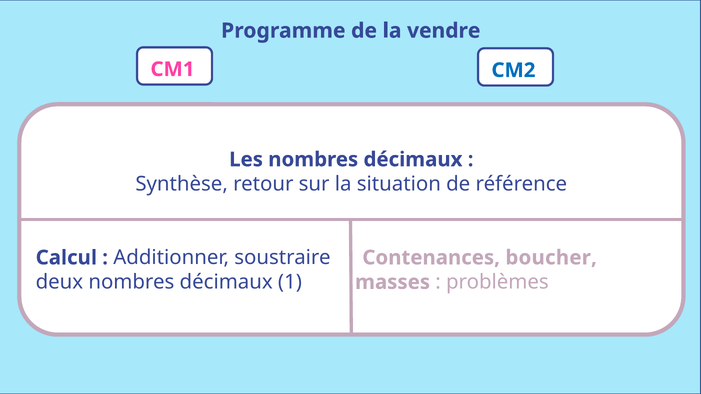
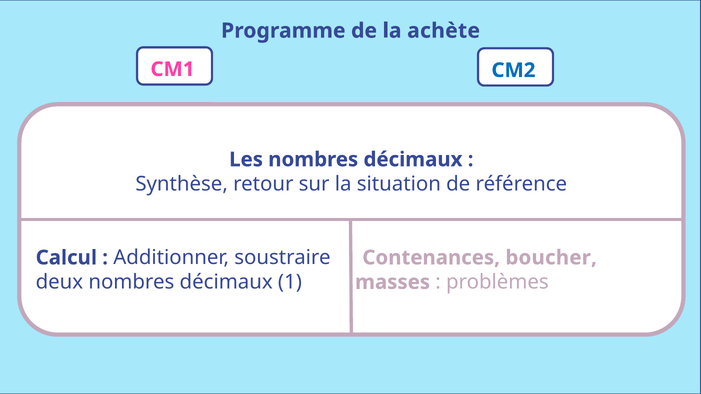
vendre: vendre -> achète (444, 31)
